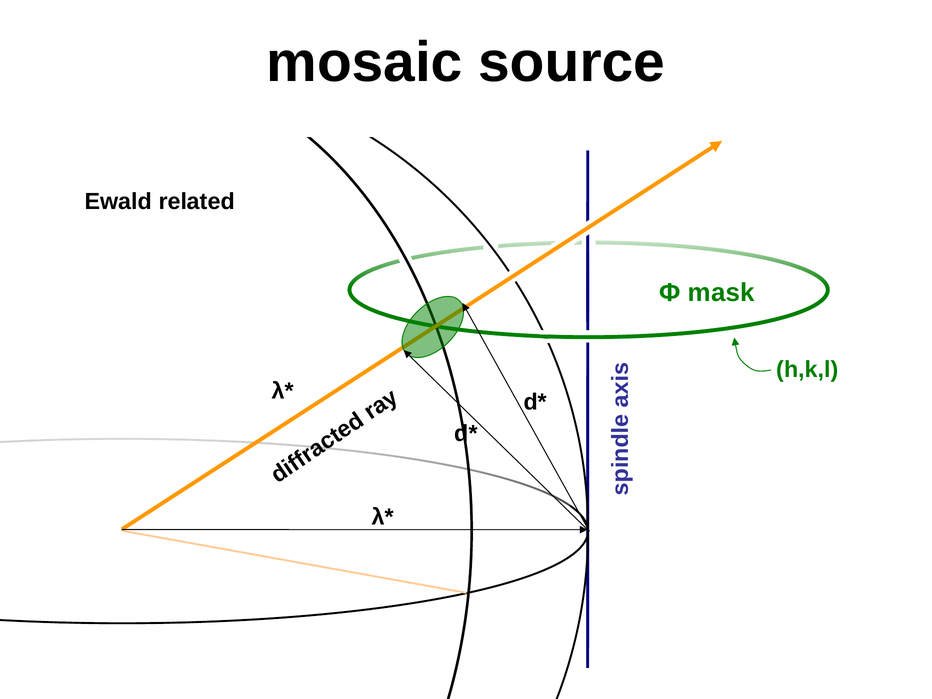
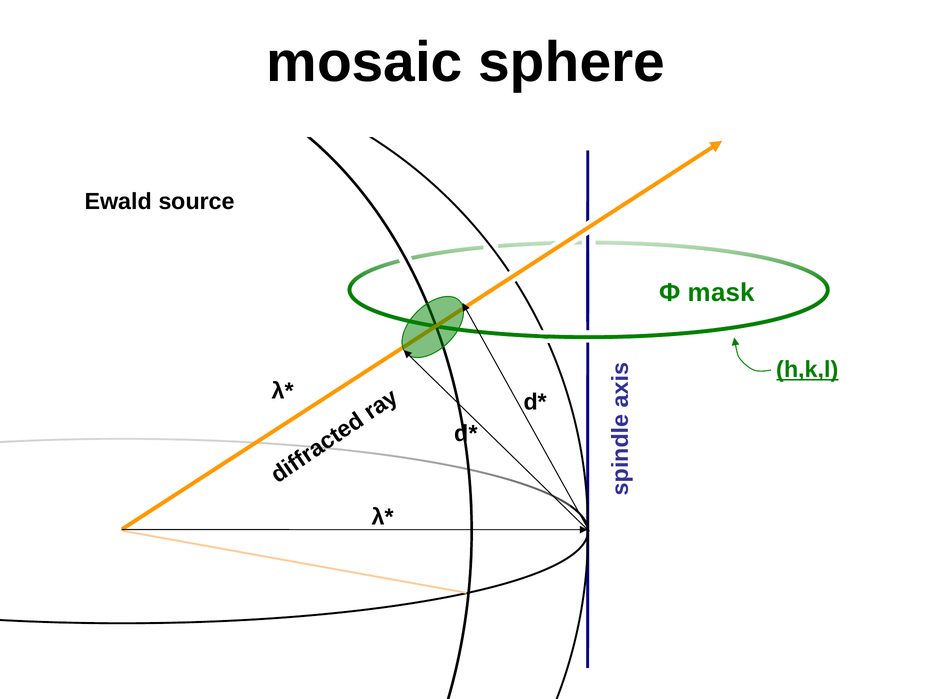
source: source -> sphere (572, 62)
related: related -> source (197, 202)
h,k,l underline: none -> present (808, 370)
